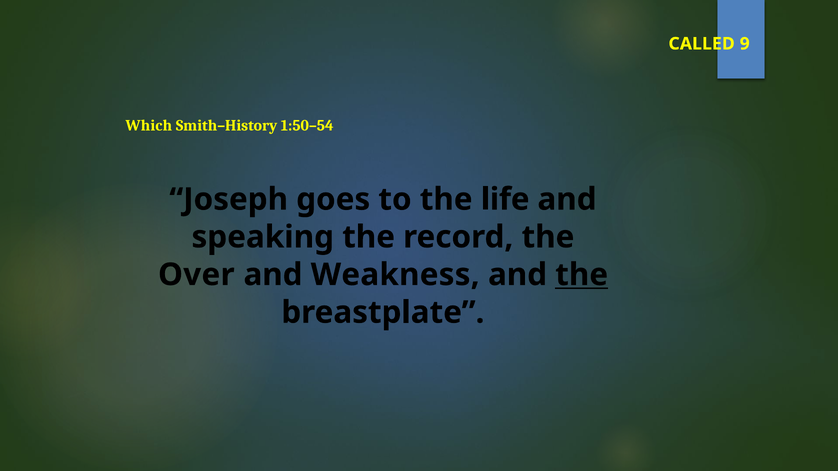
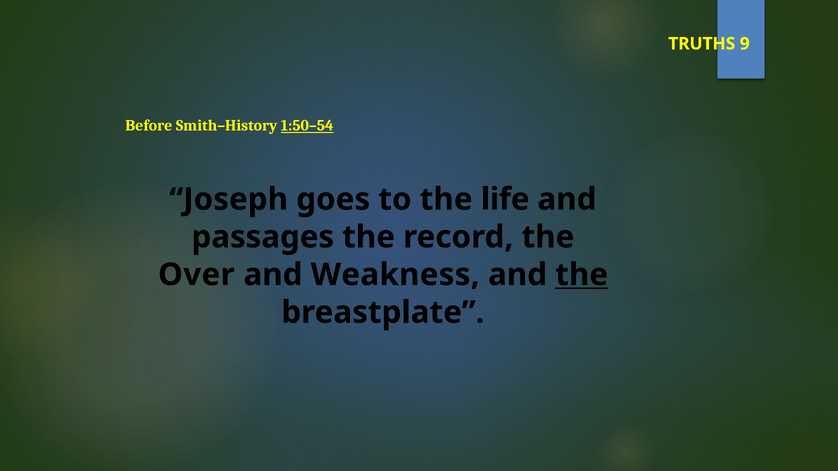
CALLED: CALLED -> TRUTHS (702, 44)
Which: Which -> Before (149, 126)
1:50–54 underline: none -> present (307, 126)
speaking: speaking -> passages (263, 237)
